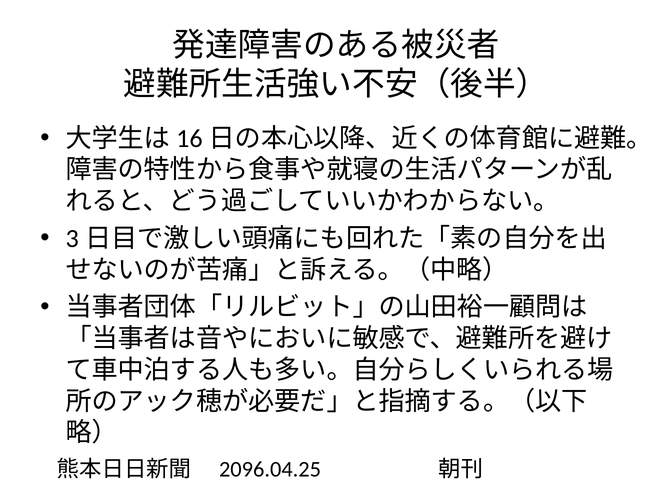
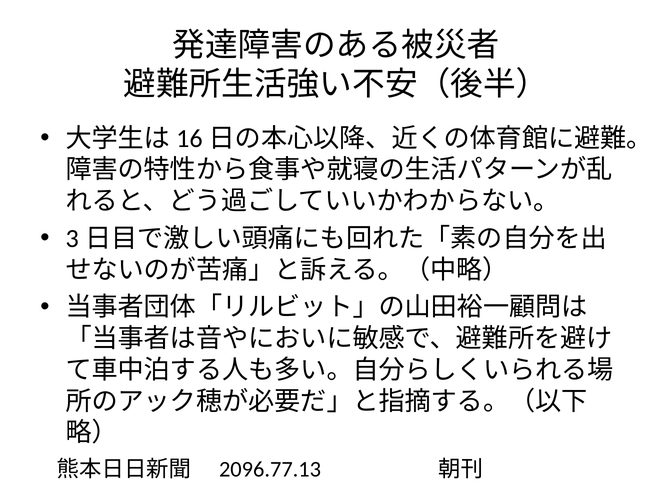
2096.04.25: 2096.04.25 -> 2096.77.13 (270, 469)
